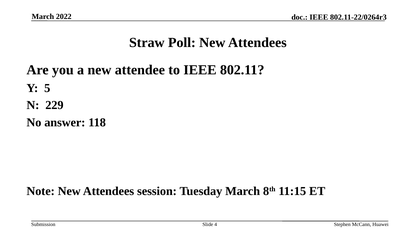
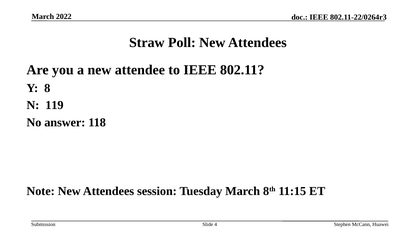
5: 5 -> 8 (47, 88)
229: 229 -> 119 (54, 105)
